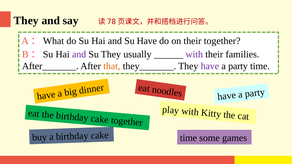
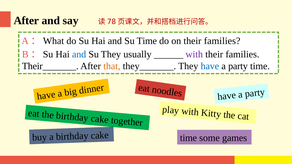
They: They -> After (26, 21)
Su Have: Have -> Time (147, 41)
on their together: together -> families (222, 41)
and colour: purple -> blue (79, 54)
After_______: After_______ -> Their_______ (50, 66)
have colour: purple -> blue (210, 66)
